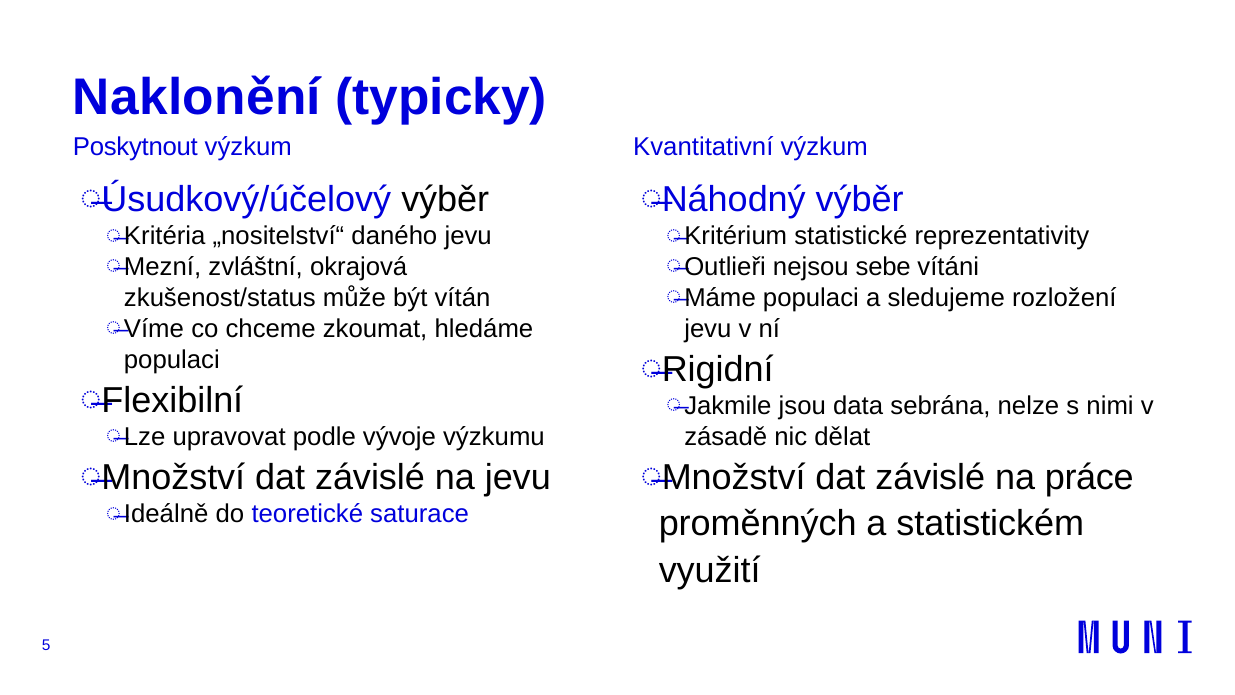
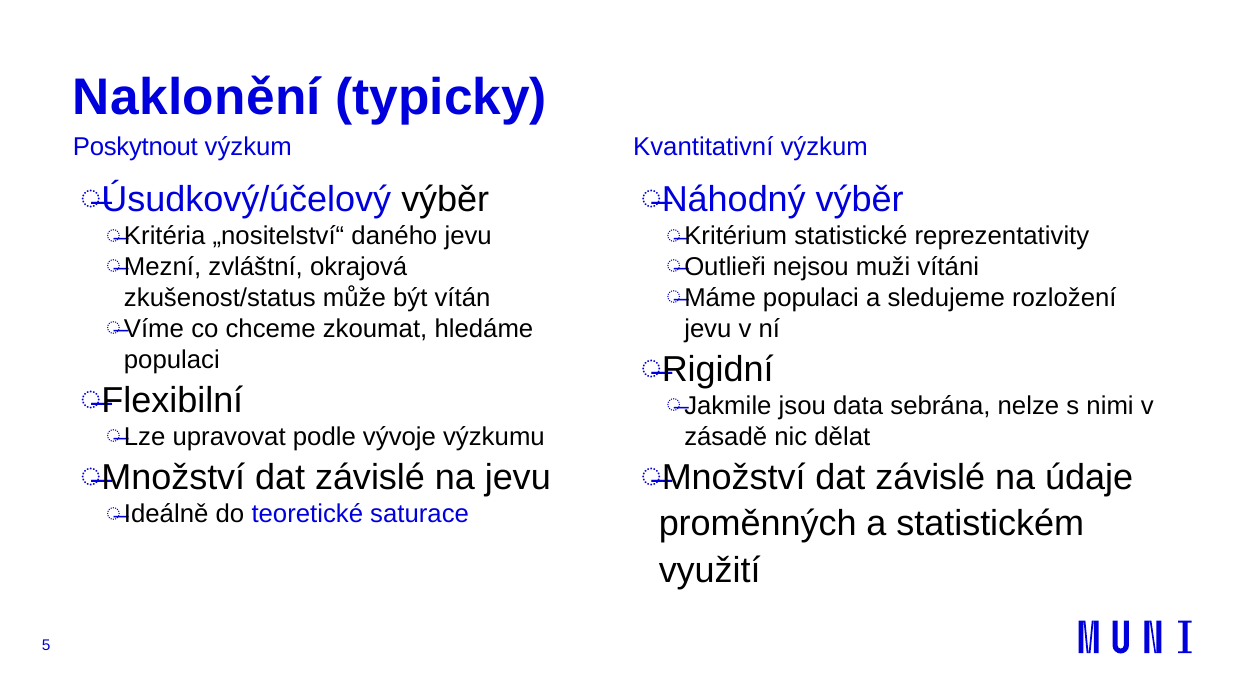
sebe: sebe -> muži (883, 267)
práce: práce -> údaje (1089, 477)
